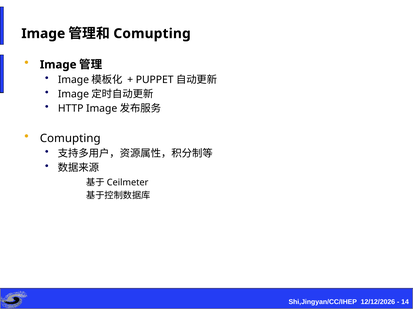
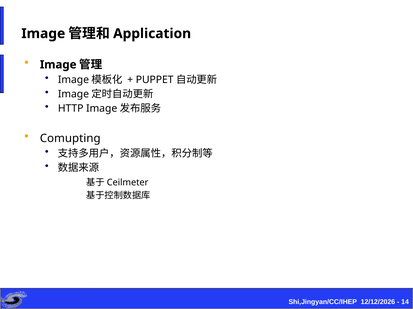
Comupting: Comupting -> Application (152, 34)
